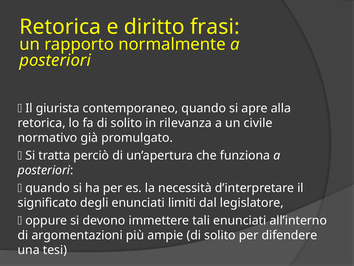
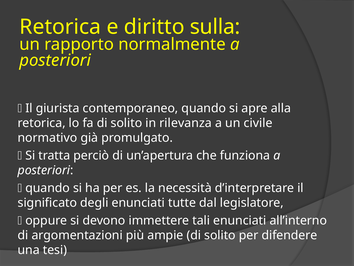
frasi: frasi -> sulla (215, 27)
limiti: limiti -> tutte (182, 202)
